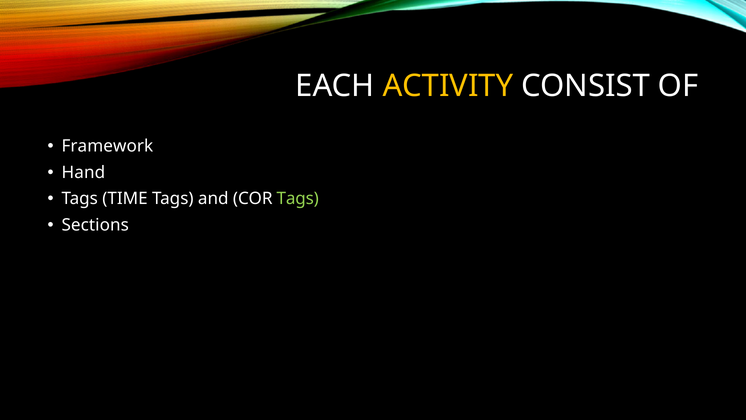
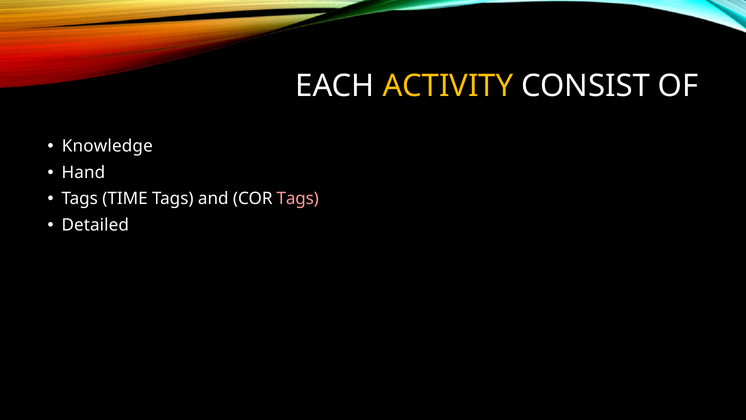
Framework: Framework -> Knowledge (107, 146)
Tags colour: light green -> pink (298, 199)
Sections: Sections -> Detailed (95, 225)
